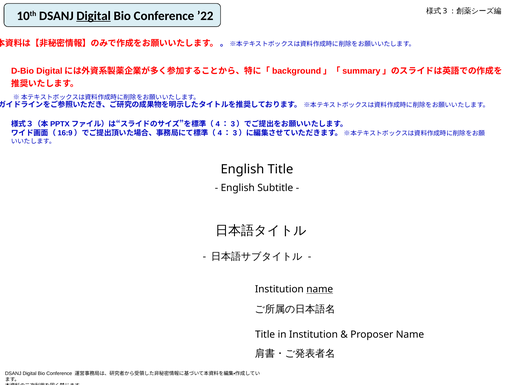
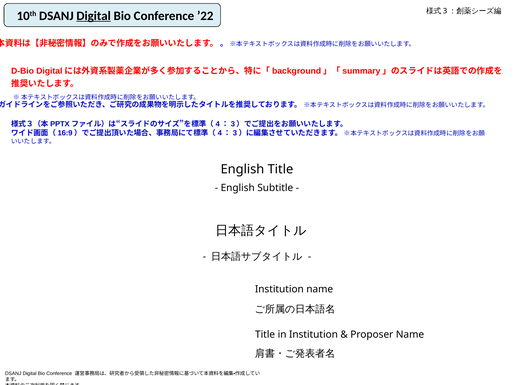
name underline: present -> none (320, 290)
